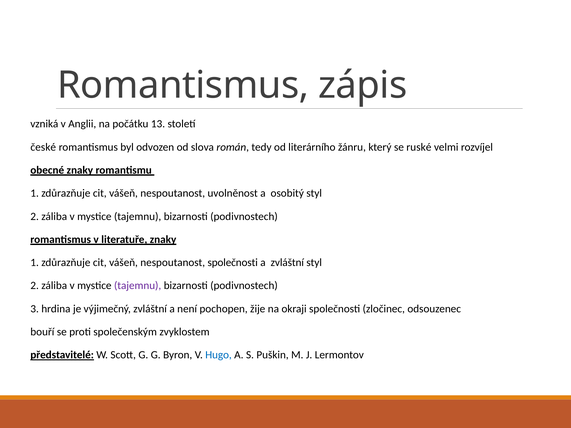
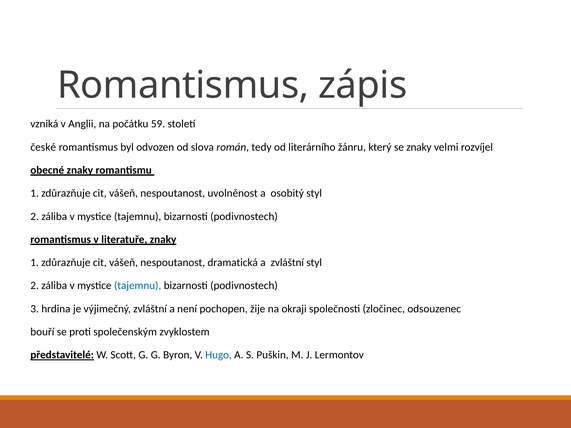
13: 13 -> 59 (158, 124)
se ruské: ruské -> znaky (419, 147)
nespoutanost společnosti: společnosti -> dramatická (233, 263)
tajemnu colour: purple -> blue (138, 286)
